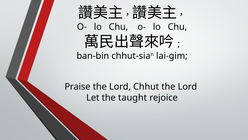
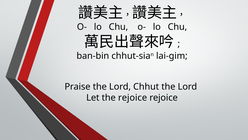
the taught: taught -> rejoice (133, 97)
